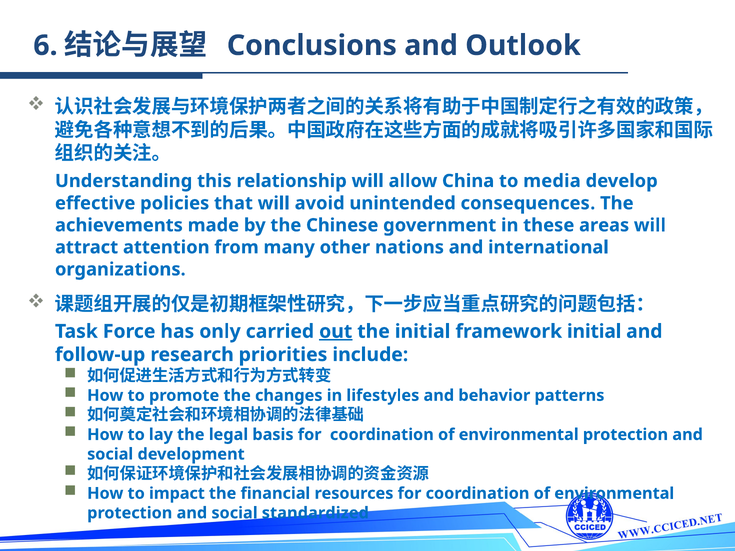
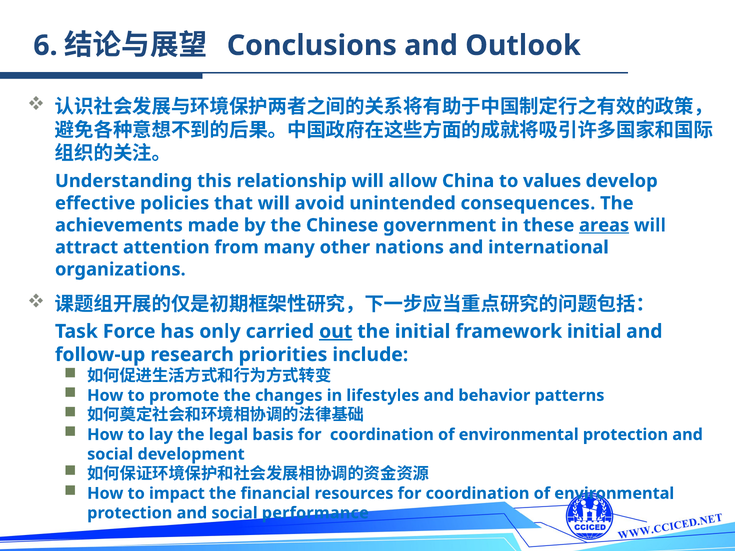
media: media -> values (552, 181)
areas underline: none -> present (604, 225)
standardized: standardized -> performance (315, 513)
